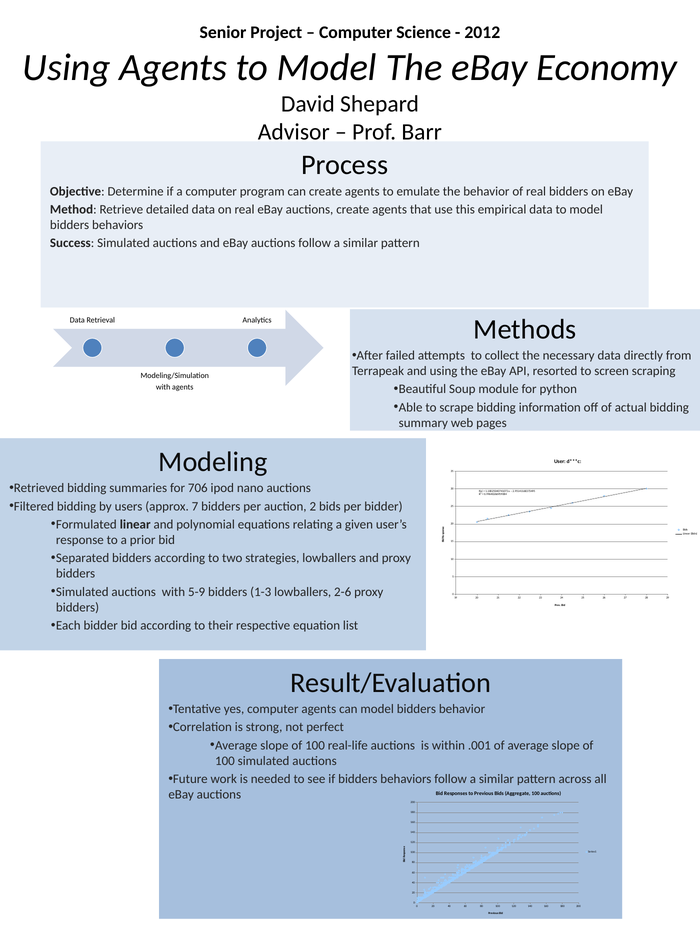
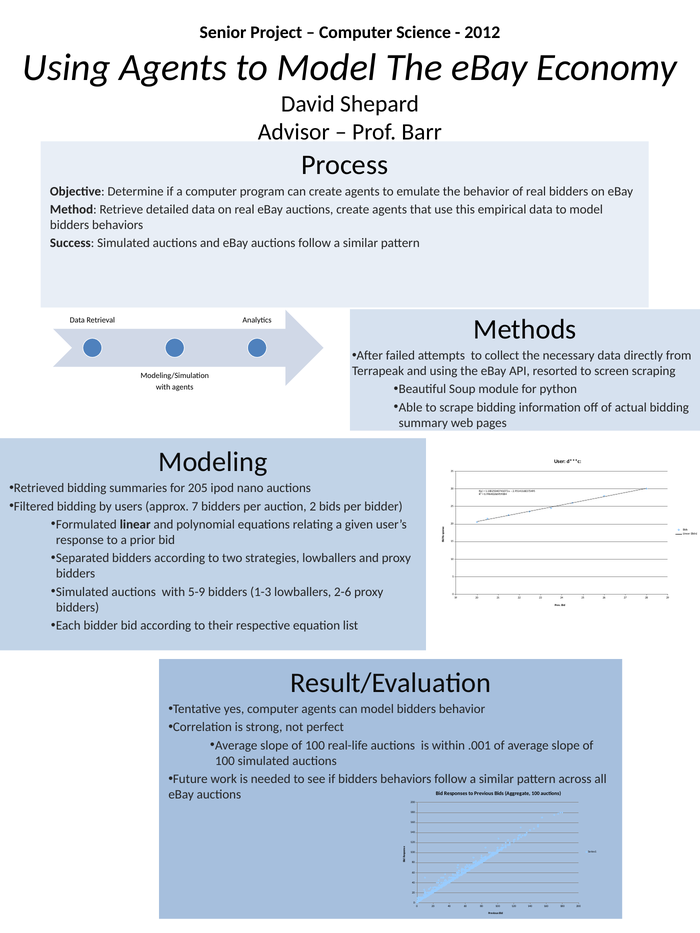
706: 706 -> 205 (198, 488)
